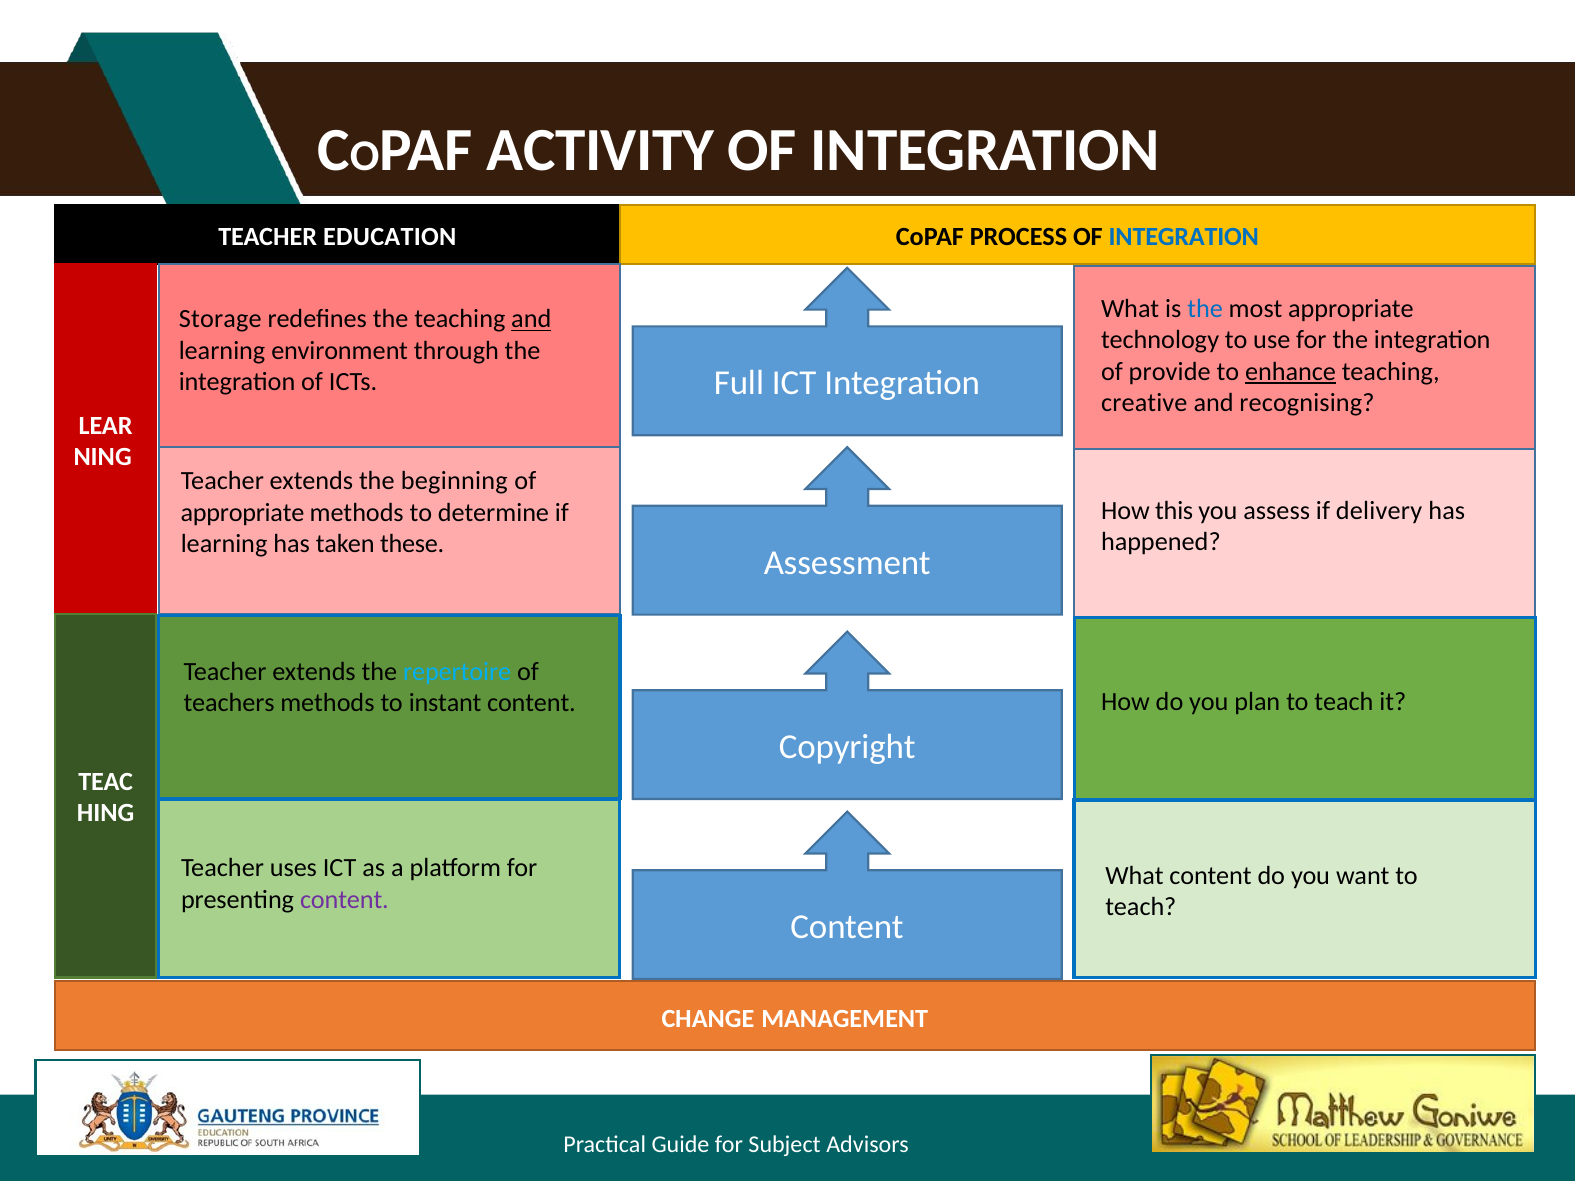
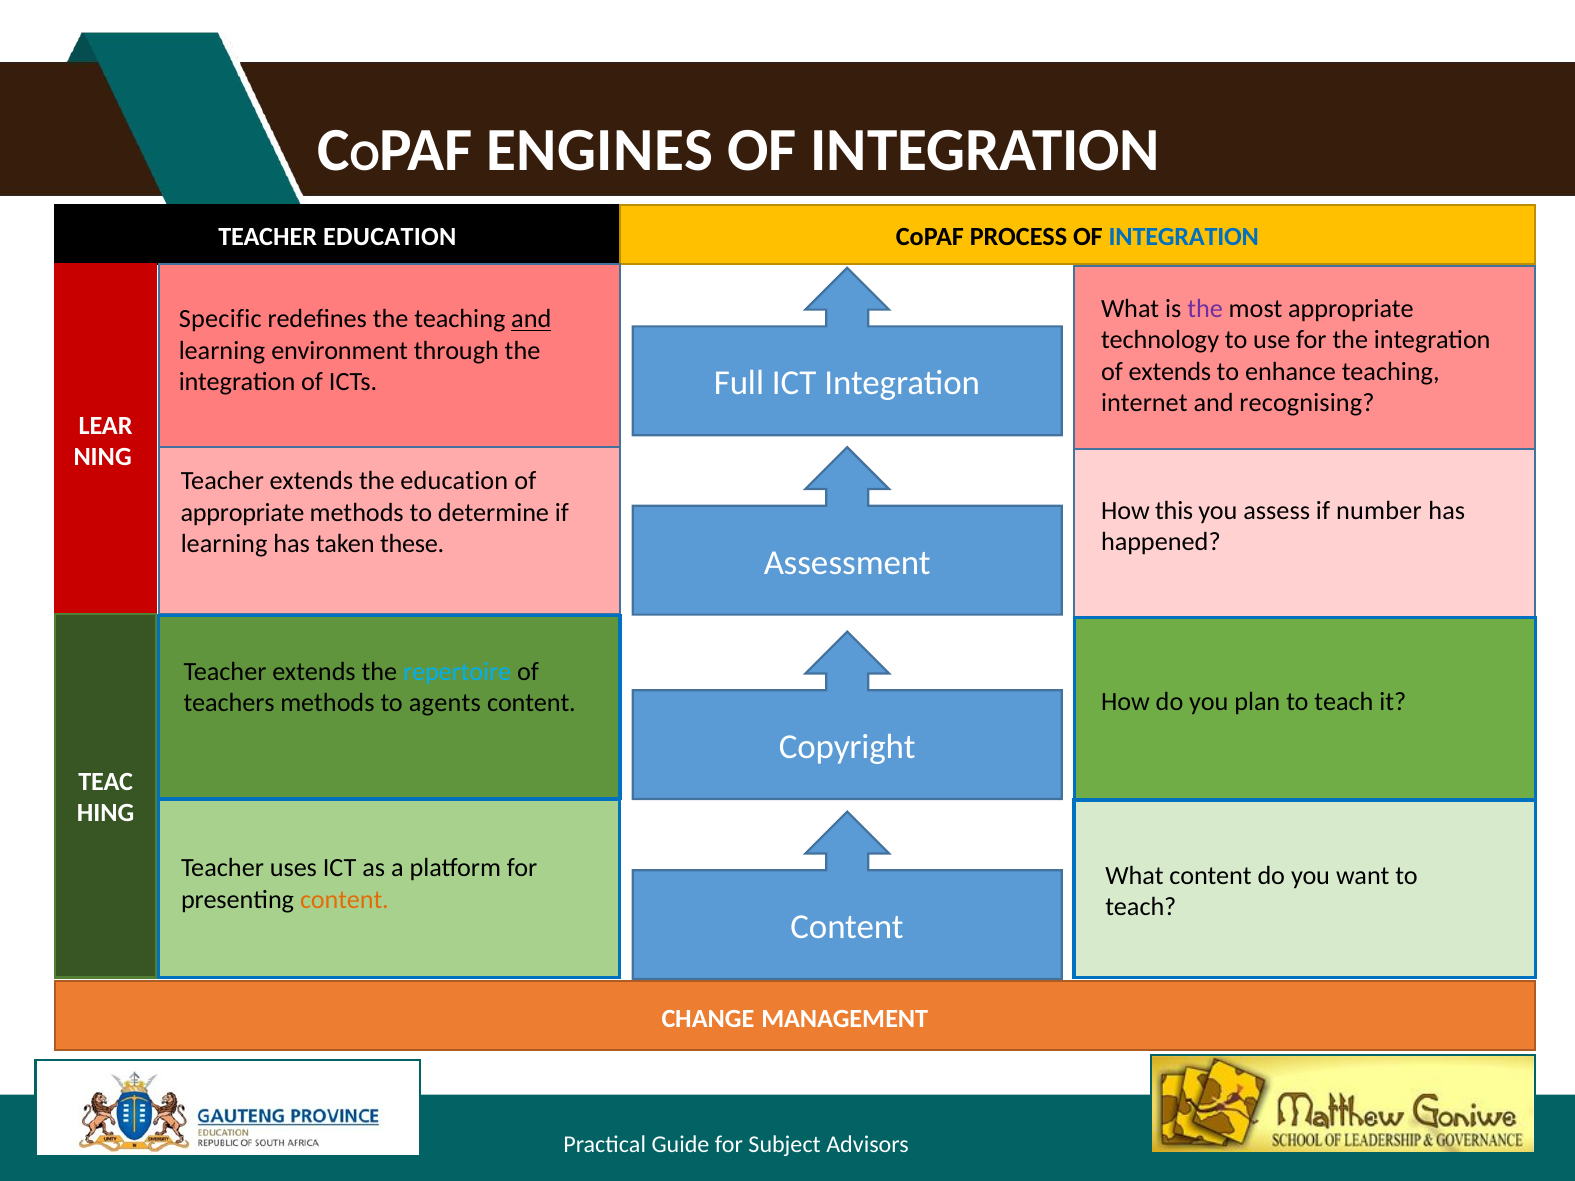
ACTIVITY: ACTIVITY -> ENGINES (600, 150)
the colour: blue -> purple (1205, 309)
Storage: Storage -> Specific (220, 319)
of provide: provide -> extends (1170, 372)
enhance underline: present -> none (1290, 372)
creative: creative -> internet (1144, 403)
the beginning: beginning -> education (454, 481)
delivery: delivery -> number (1379, 511)
instant: instant -> agents (445, 703)
content colour: purple -> orange (344, 900)
